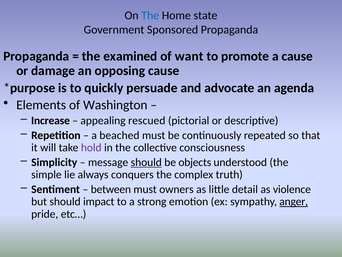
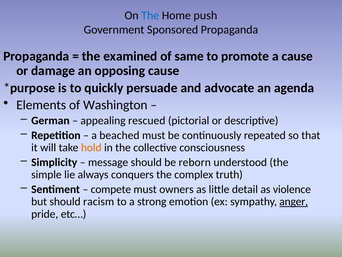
state: state -> push (205, 15)
want: want -> same (189, 56)
Increase: Increase -> German (50, 120)
hold colour: purple -> orange (91, 147)
should underline: present -> none (146, 162)
objects: objects -> reborn (195, 162)
between: between -> compete (111, 189)
impact: impact -> racism (99, 201)
